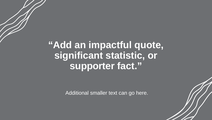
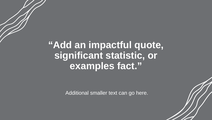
supporter: supporter -> examples (92, 66)
